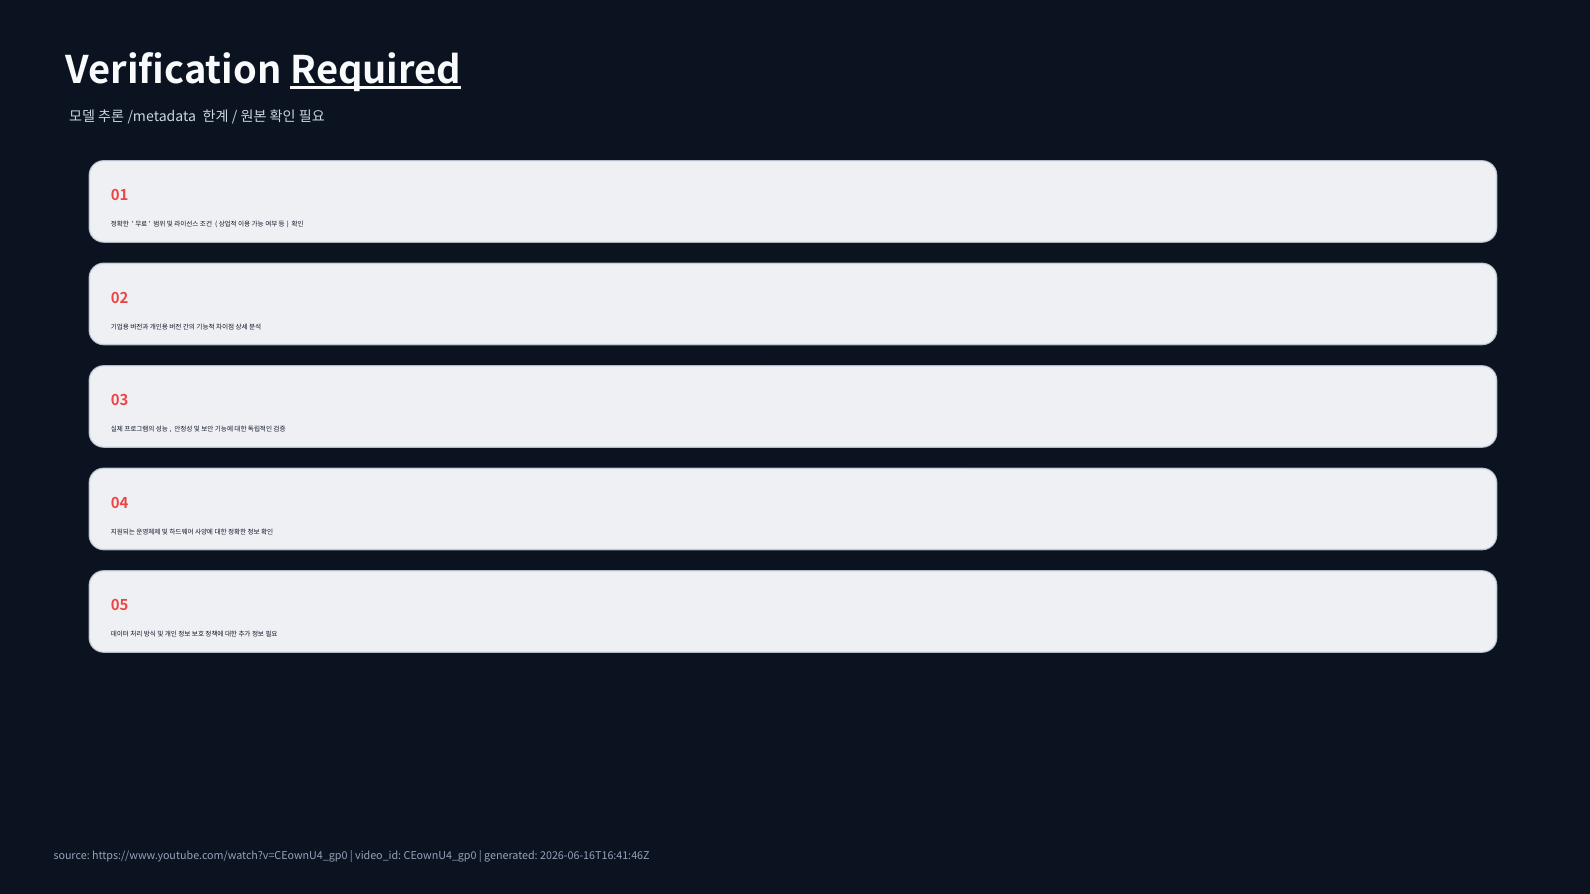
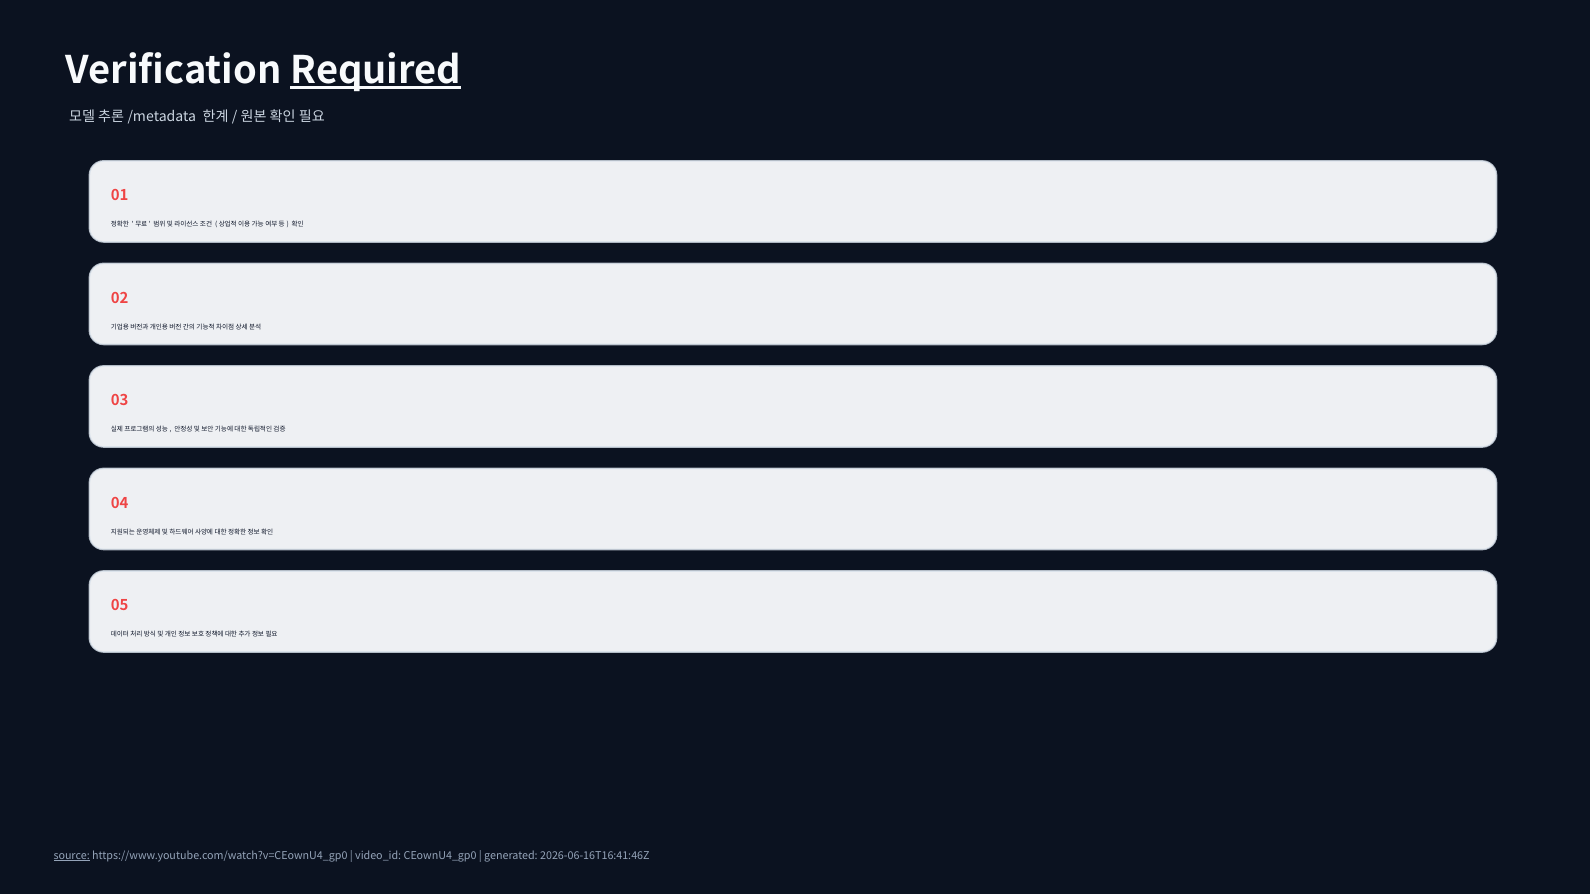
source underline: none -> present (72, 856)
